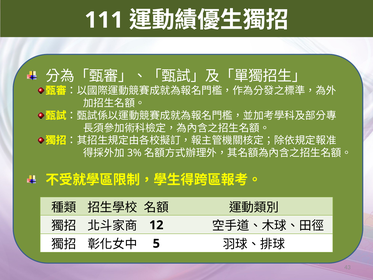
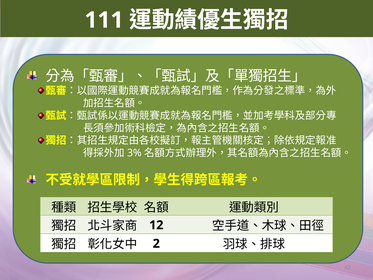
5: 5 -> 2 (156, 243)
